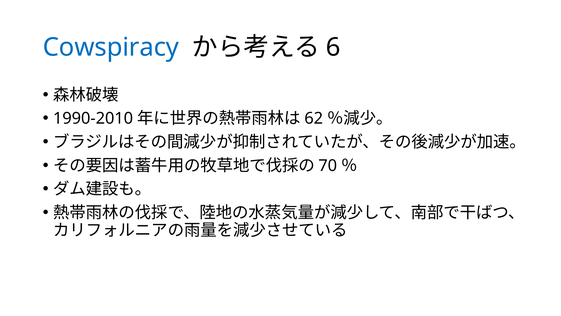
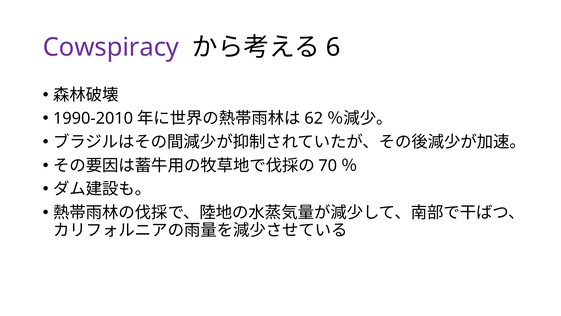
Cowspiracy colour: blue -> purple (111, 47)
